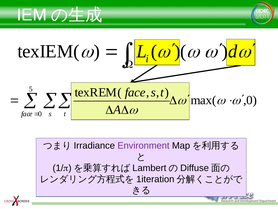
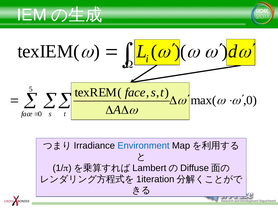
Environment colour: purple -> blue (143, 145)
